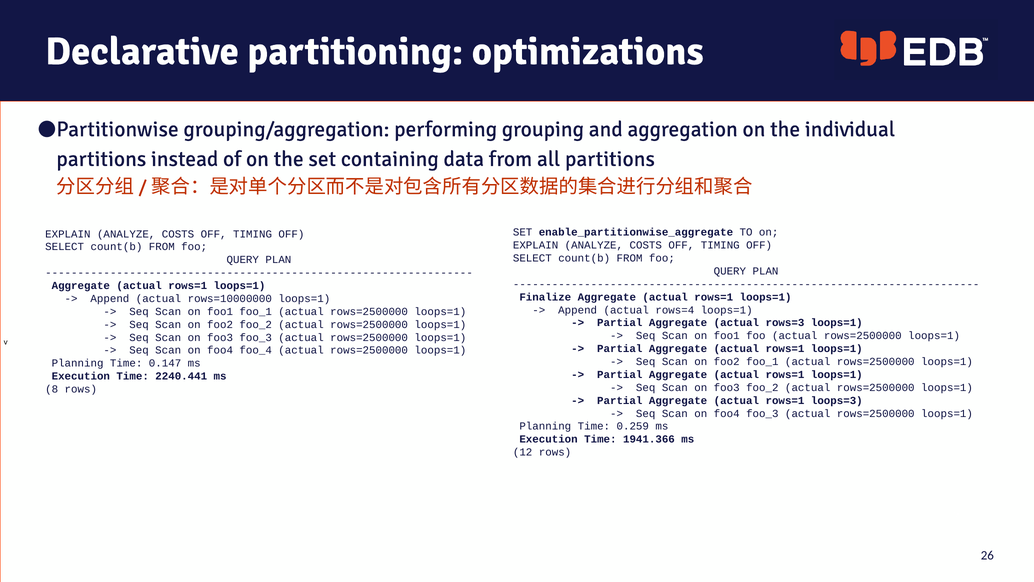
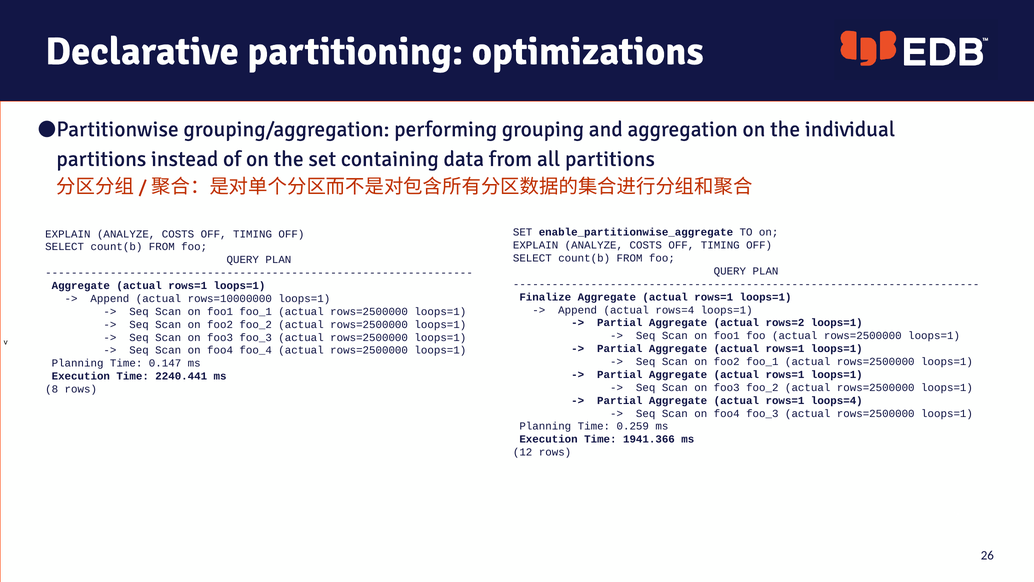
rows=3: rows=3 -> rows=2 (785, 323)
loops=3: loops=3 -> loops=4 (837, 400)
